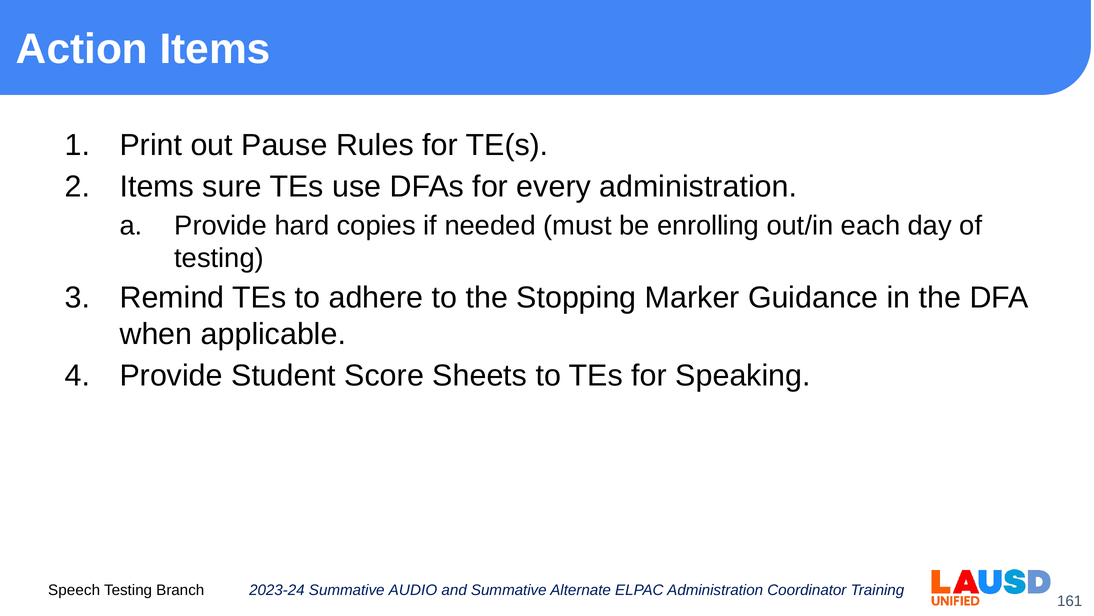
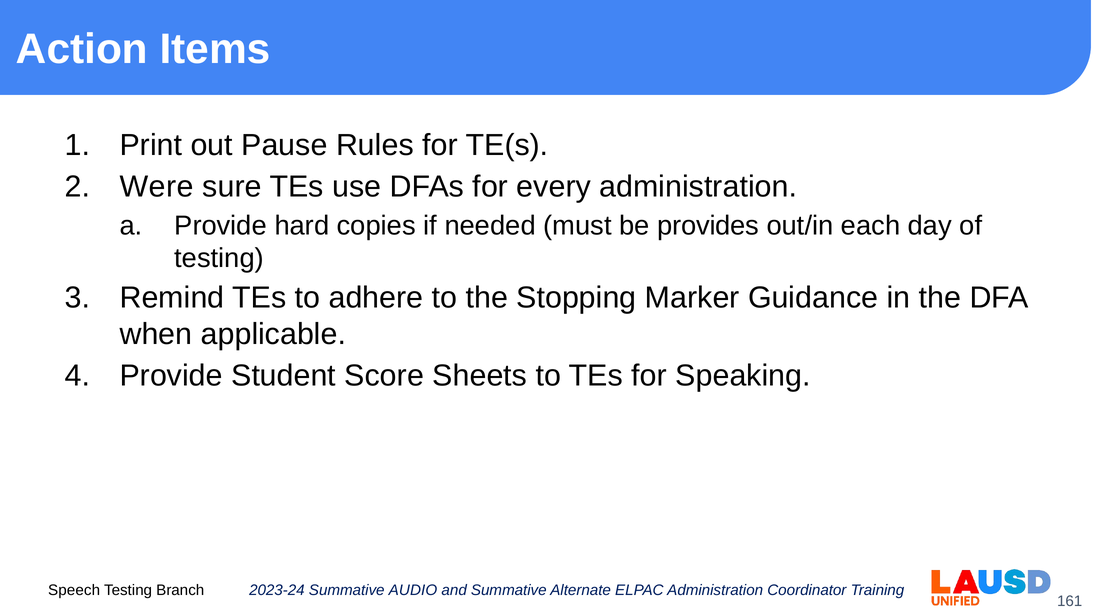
Items: Items -> Were (157, 186)
enrolling: enrolling -> provides (708, 225)
